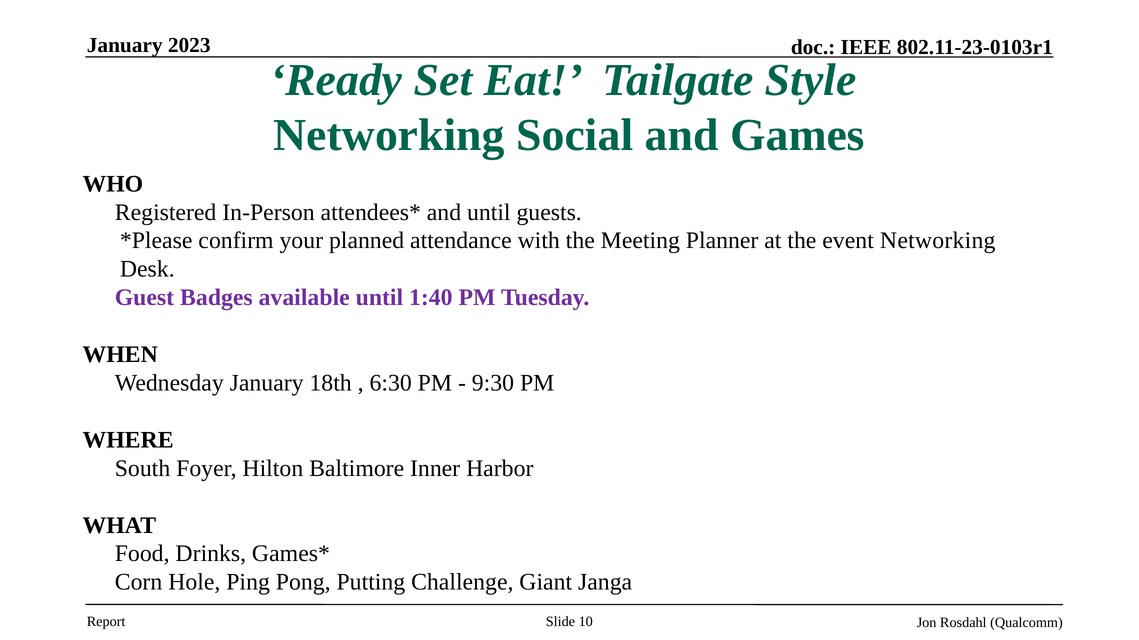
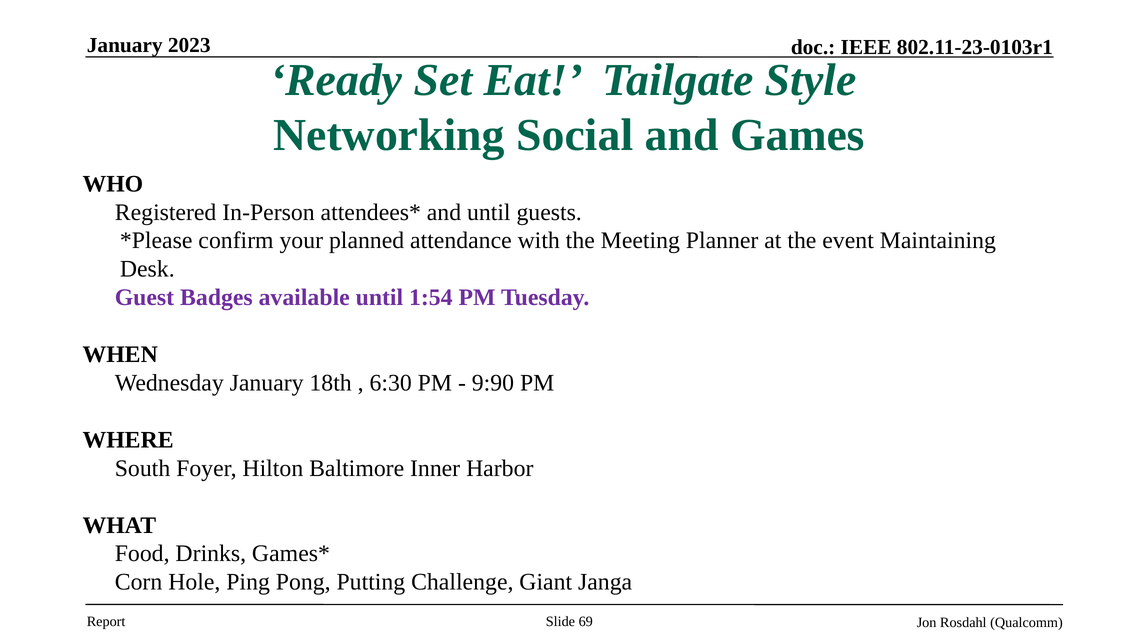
event Networking: Networking -> Maintaining (938, 241)
1:40: 1:40 -> 1:54 (431, 298)
9:30: 9:30 -> 9:90 (493, 383)
10: 10 -> 69 (586, 622)
